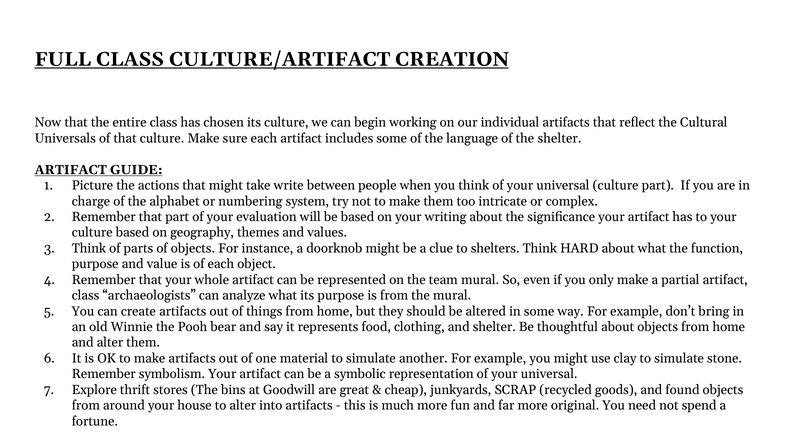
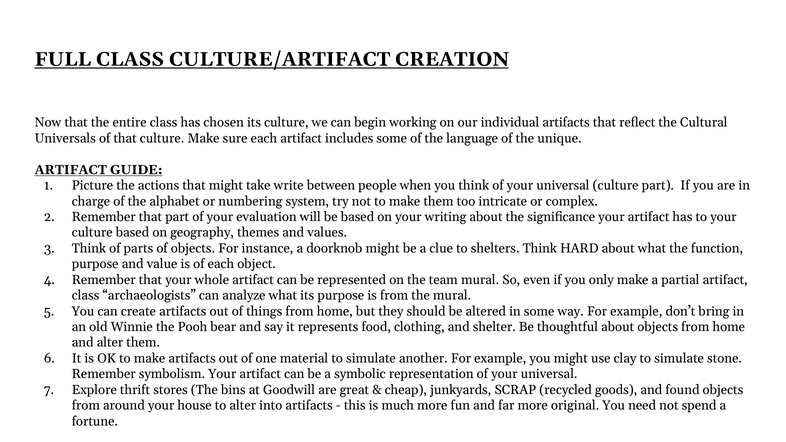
the shelter: shelter -> unique (560, 138)
